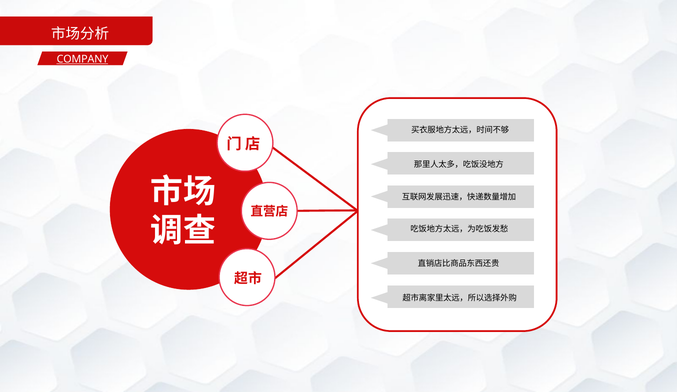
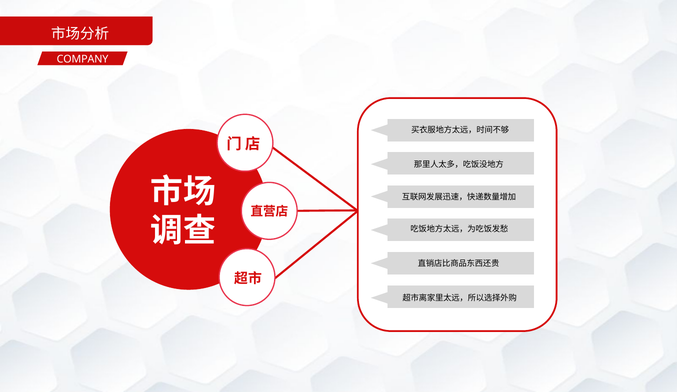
COMPANY underline: present -> none (82, 59)
